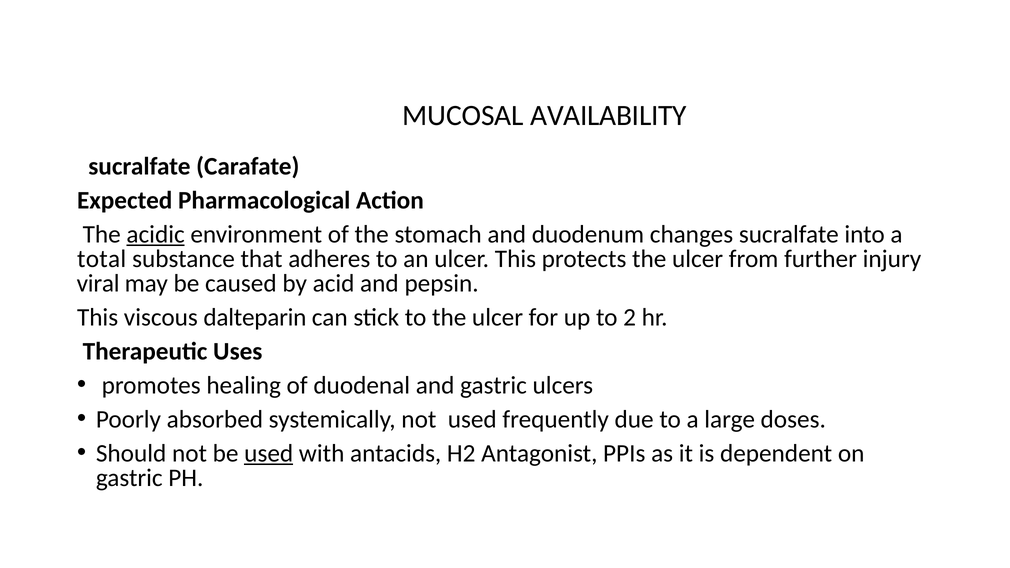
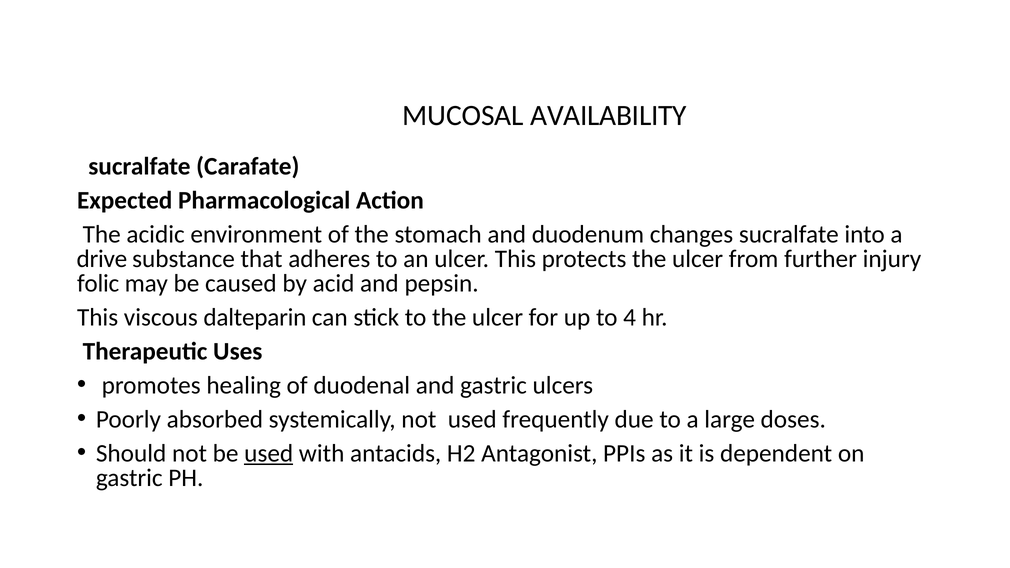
acidic underline: present -> none (156, 234)
total: total -> drive (102, 259)
viral: viral -> folic (98, 283)
2: 2 -> 4 (630, 317)
